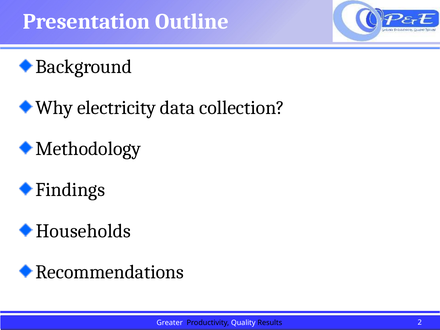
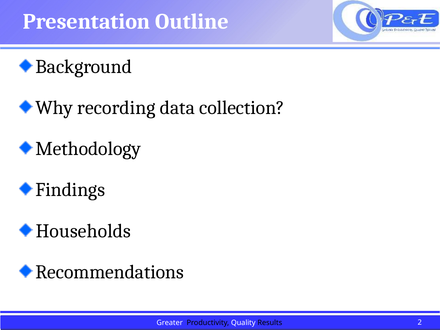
electricity: electricity -> recording (116, 108)
